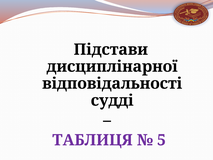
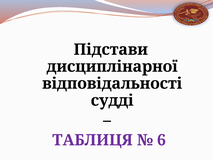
5: 5 -> 6 (161, 140)
